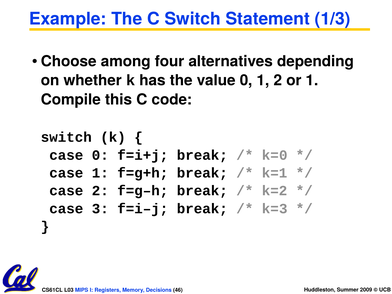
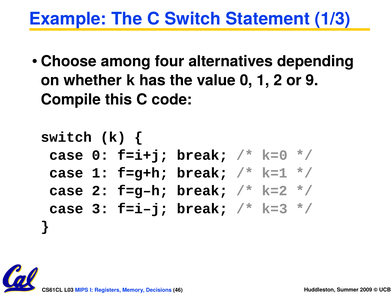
or 1: 1 -> 9 (312, 80)
